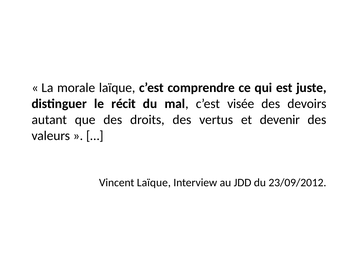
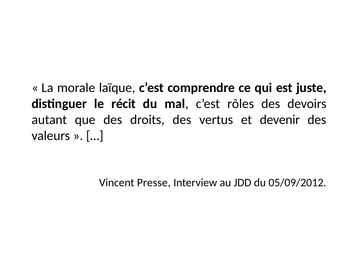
visée: visée -> rôles (241, 104)
Vincent Laïque: Laïque -> Presse (154, 182)
23/09/2012: 23/09/2012 -> 05/09/2012 (297, 182)
